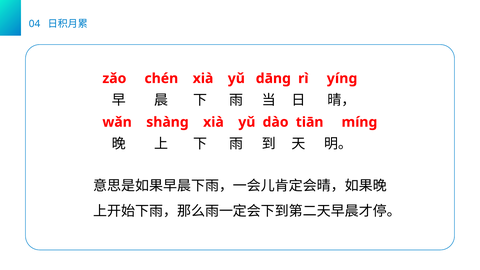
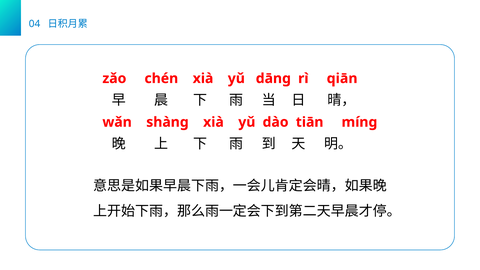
yíng: yíng -> qiān (342, 78)
